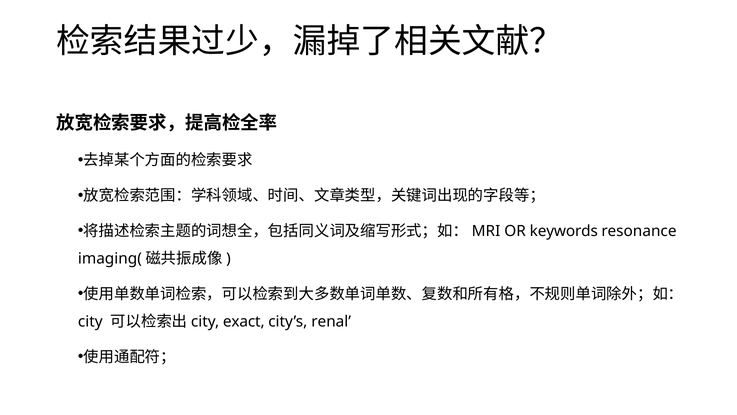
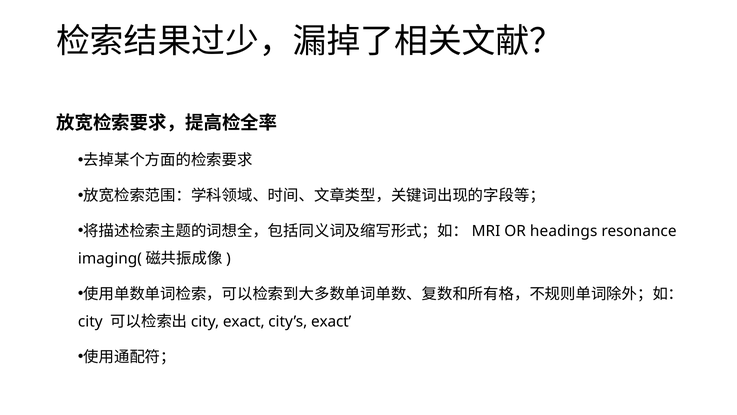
keywords: keywords -> headings (564, 231)
city’s renal: renal -> exact (331, 321)
